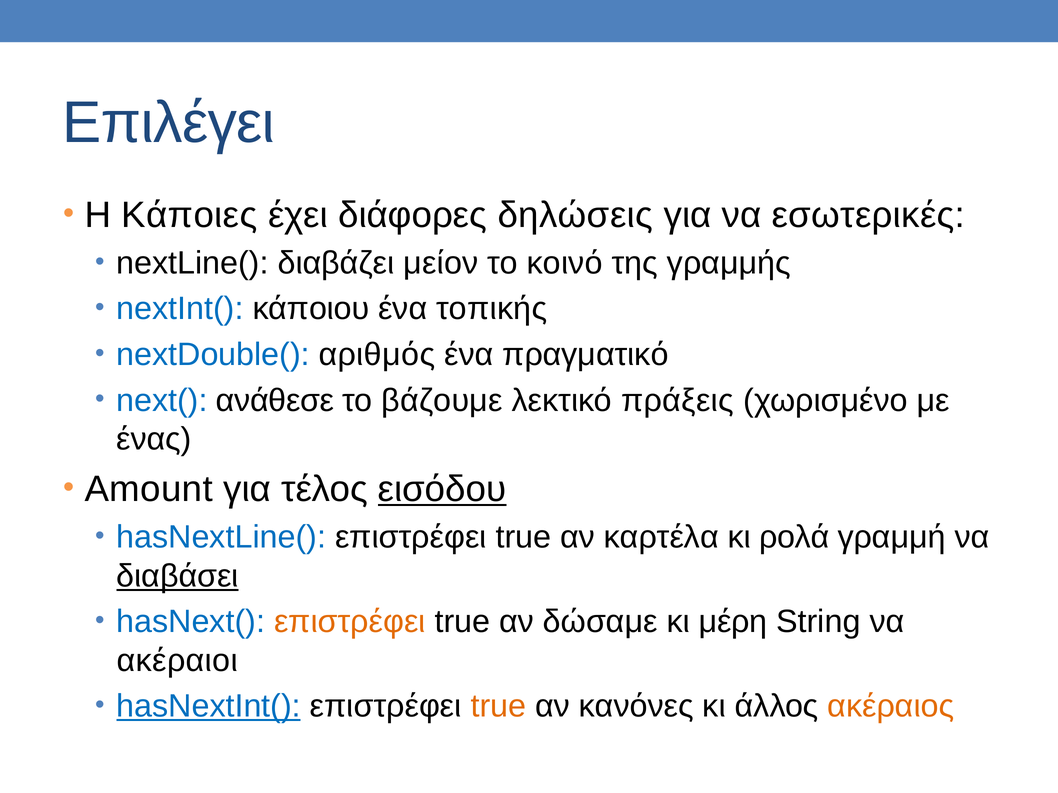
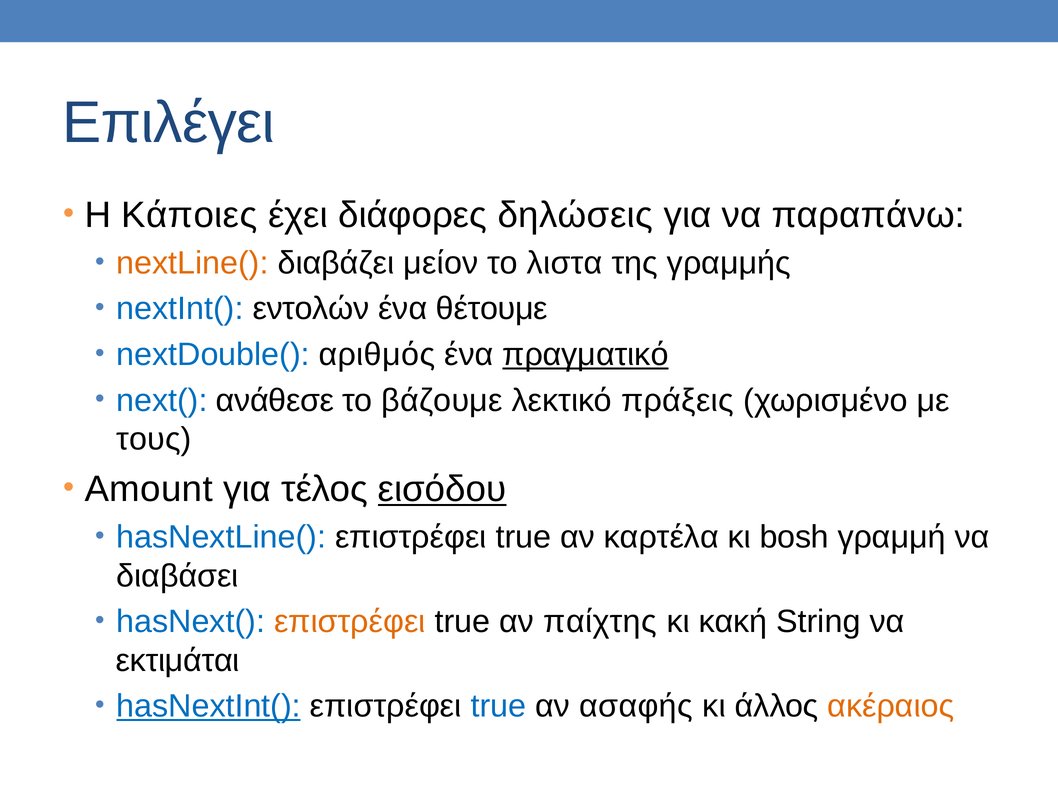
εσωτερικές: εσωτερικές -> παραπάνω (868, 215)
nextLine( colour: black -> orange (192, 263)
κοινό: κοινό -> λιστα (565, 263)
κάποιου: κάποιου -> εντολών (311, 309)
τοπικής: τοπικής -> θέτουμε (492, 309)
πραγματικό underline: none -> present (585, 355)
ένας: ένας -> τους (154, 439)
ρολά: ρολά -> bosh (794, 538)
διαβάσει underline: present -> none (178, 576)
δώσαμε: δώσαμε -> παίχτης (600, 622)
μέρη: μέρη -> κακή (733, 622)
ακέραιοι: ακέραιοι -> εκτιμάται (178, 661)
true colour: orange -> blue (498, 707)
κανόνες: κανόνες -> ασαφής (636, 707)
